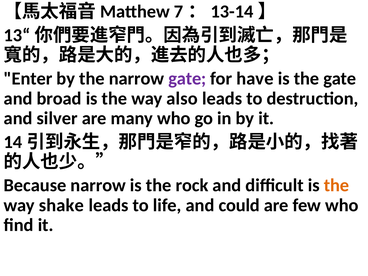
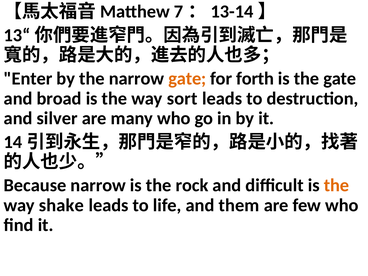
gate colour: purple -> orange (187, 79)
have: have -> forth (255, 79)
also: also -> sort (182, 99)
could: could -> them (239, 205)
